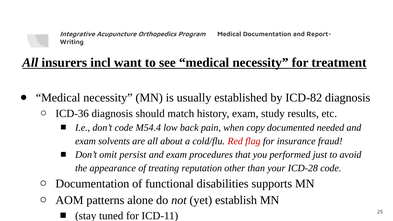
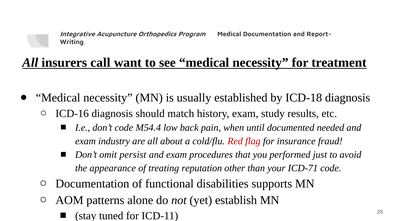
incl: incl -> call (100, 63)
ICD-82: ICD-82 -> ICD-18 (304, 98)
ICD-36: ICD-36 -> ICD-16 (72, 113)
copy: copy -> until (256, 128)
solvents: solvents -> industry (114, 141)
ICD-28: ICD-28 -> ICD-71 (303, 168)
